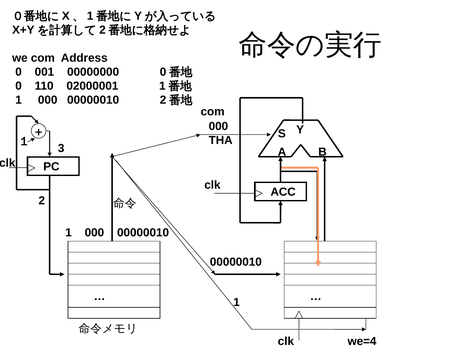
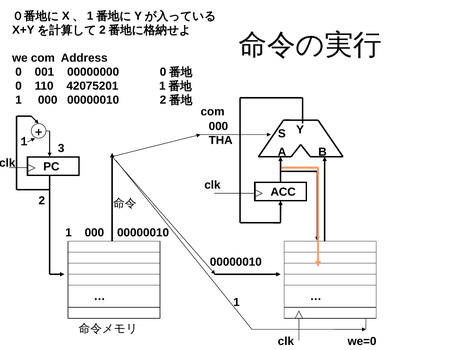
02000001: 02000001 -> 42075201 (92, 86)
we=4: we=4 -> we=0 (362, 342)
